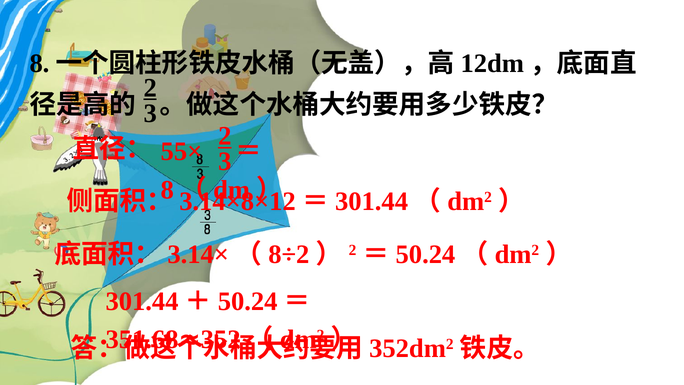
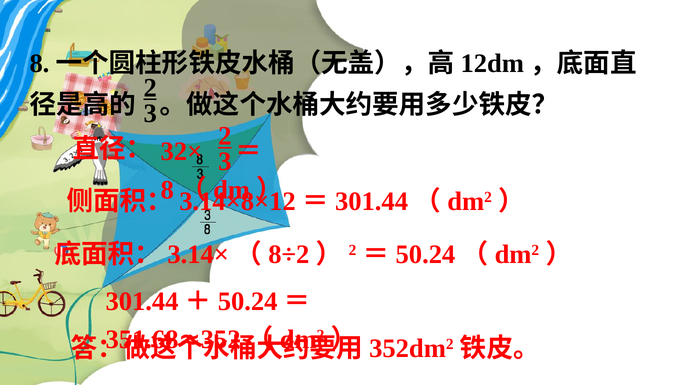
55×: 55× -> 32× (181, 152)
